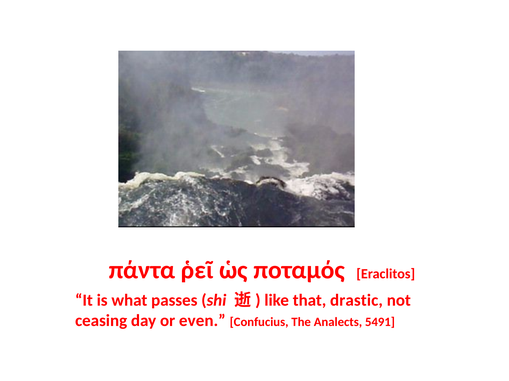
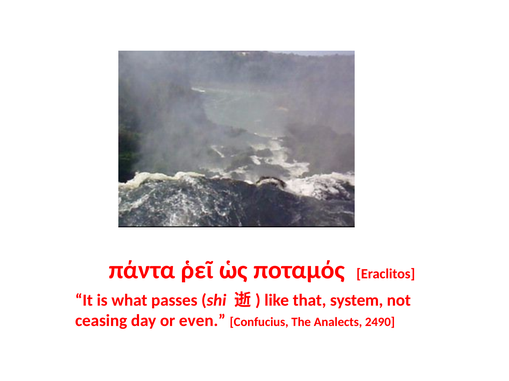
drastic: drastic -> system (357, 301)
5491: 5491 -> 2490 (380, 323)
